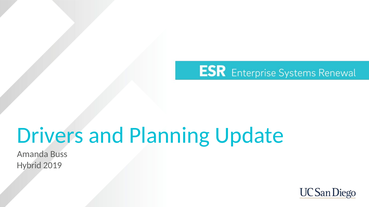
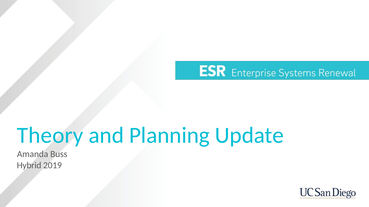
Drivers: Drivers -> Theory (50, 136)
